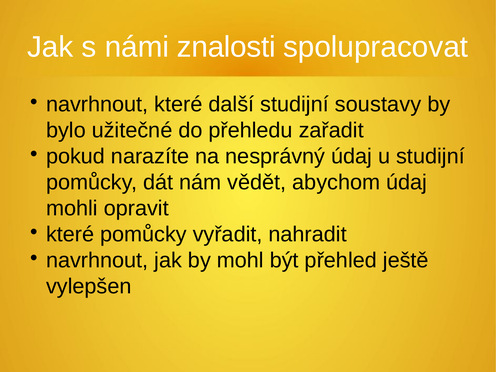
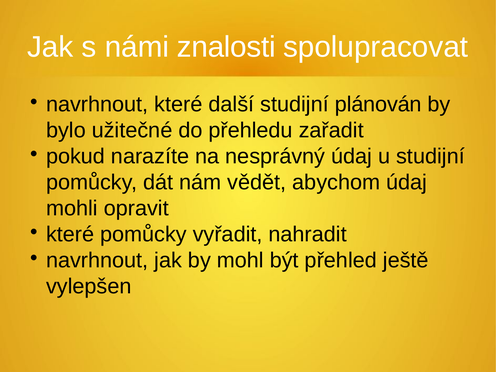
soustavy: soustavy -> plánován (378, 104)
